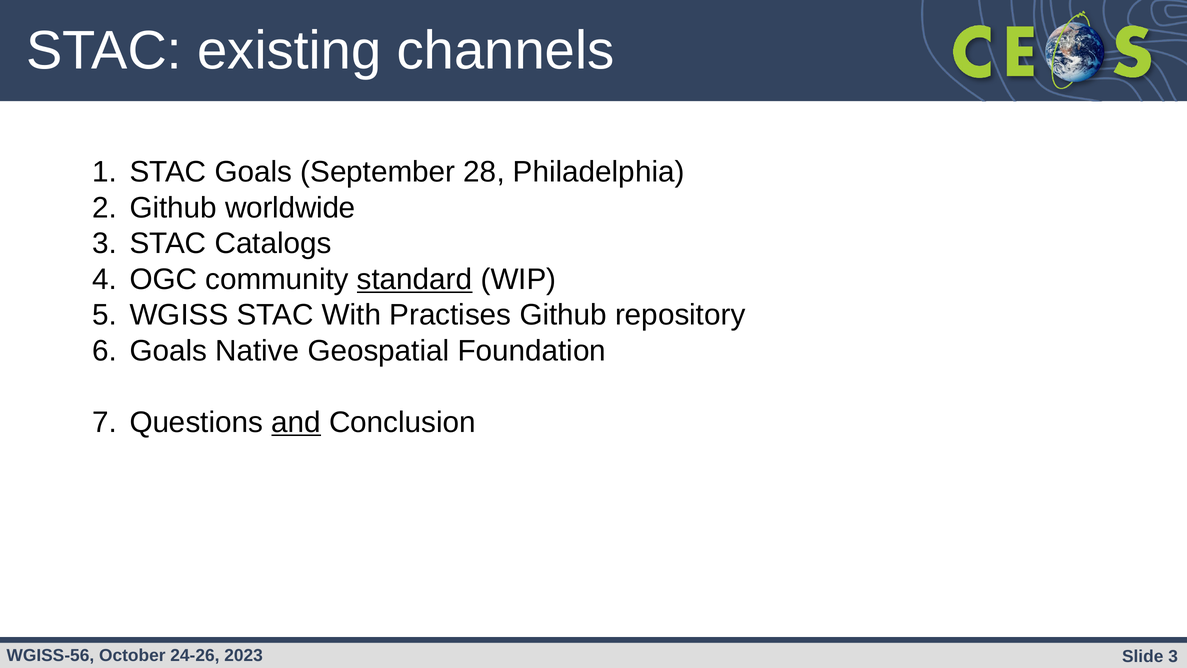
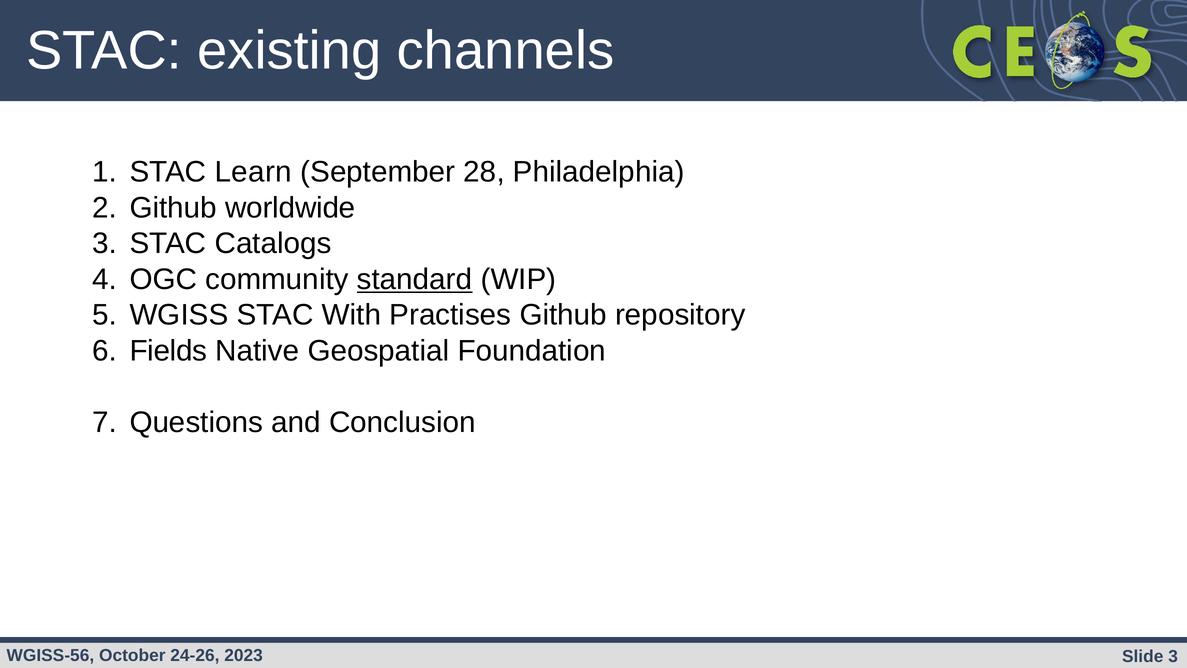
STAC Goals: Goals -> Learn (253, 172)
Goals: Goals -> Fields (168, 351)
and underline: present -> none (296, 422)
